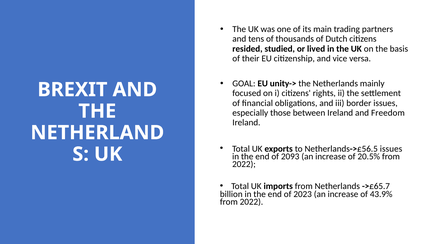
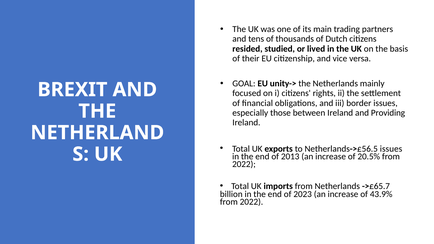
Freedom: Freedom -> Providing (388, 113)
2093: 2093 -> 2013 (290, 157)
